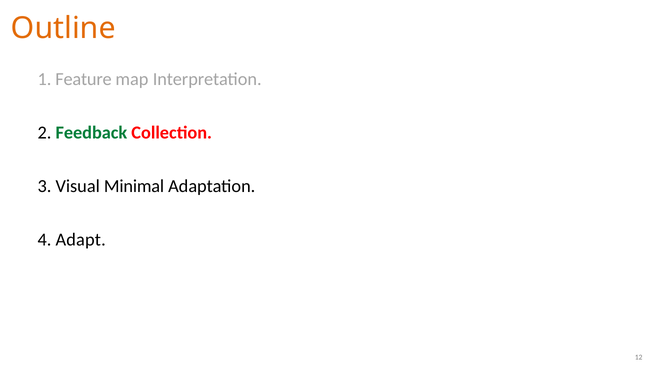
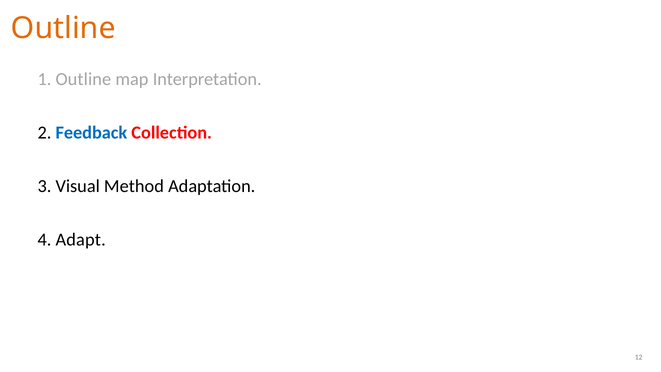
1 Feature: Feature -> Outline (83, 79)
Feedback colour: green -> blue (91, 133)
Minimal: Minimal -> Method (134, 186)
